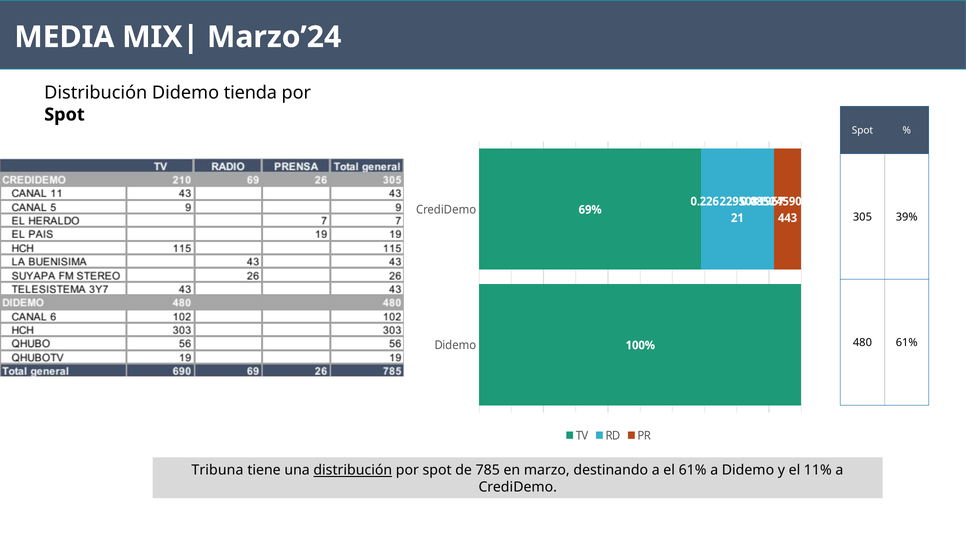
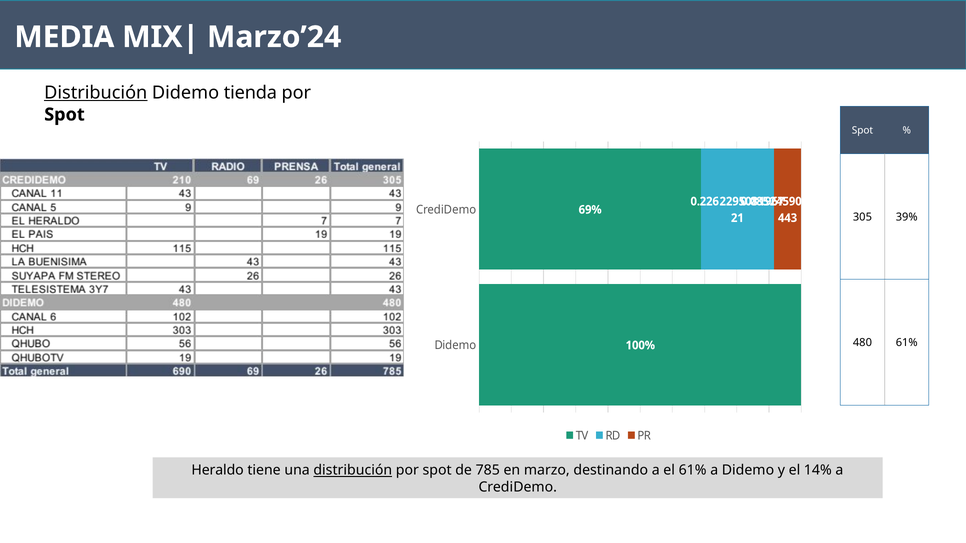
Distribución underline: none -> present (96, 93)
Tribuna: Tribuna -> Heraldo (218, 471)
11%: 11% -> 14% (818, 471)
